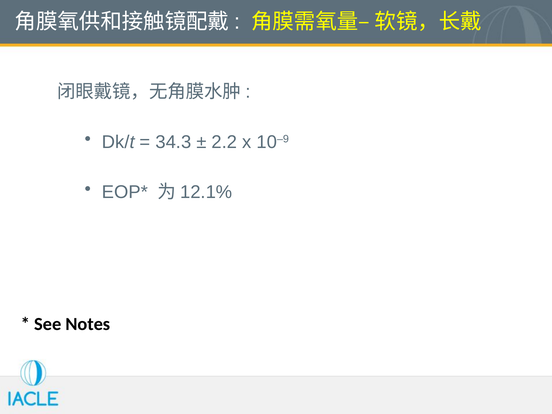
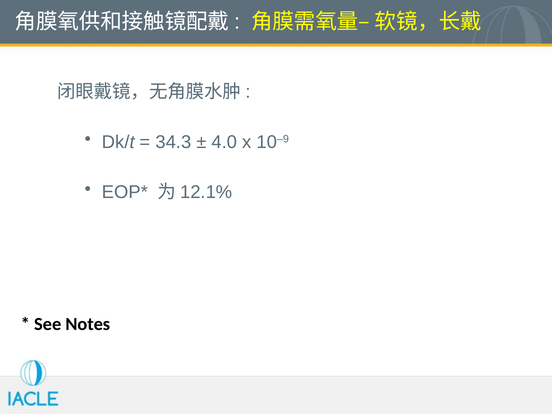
2.2: 2.2 -> 4.0 (224, 142)
